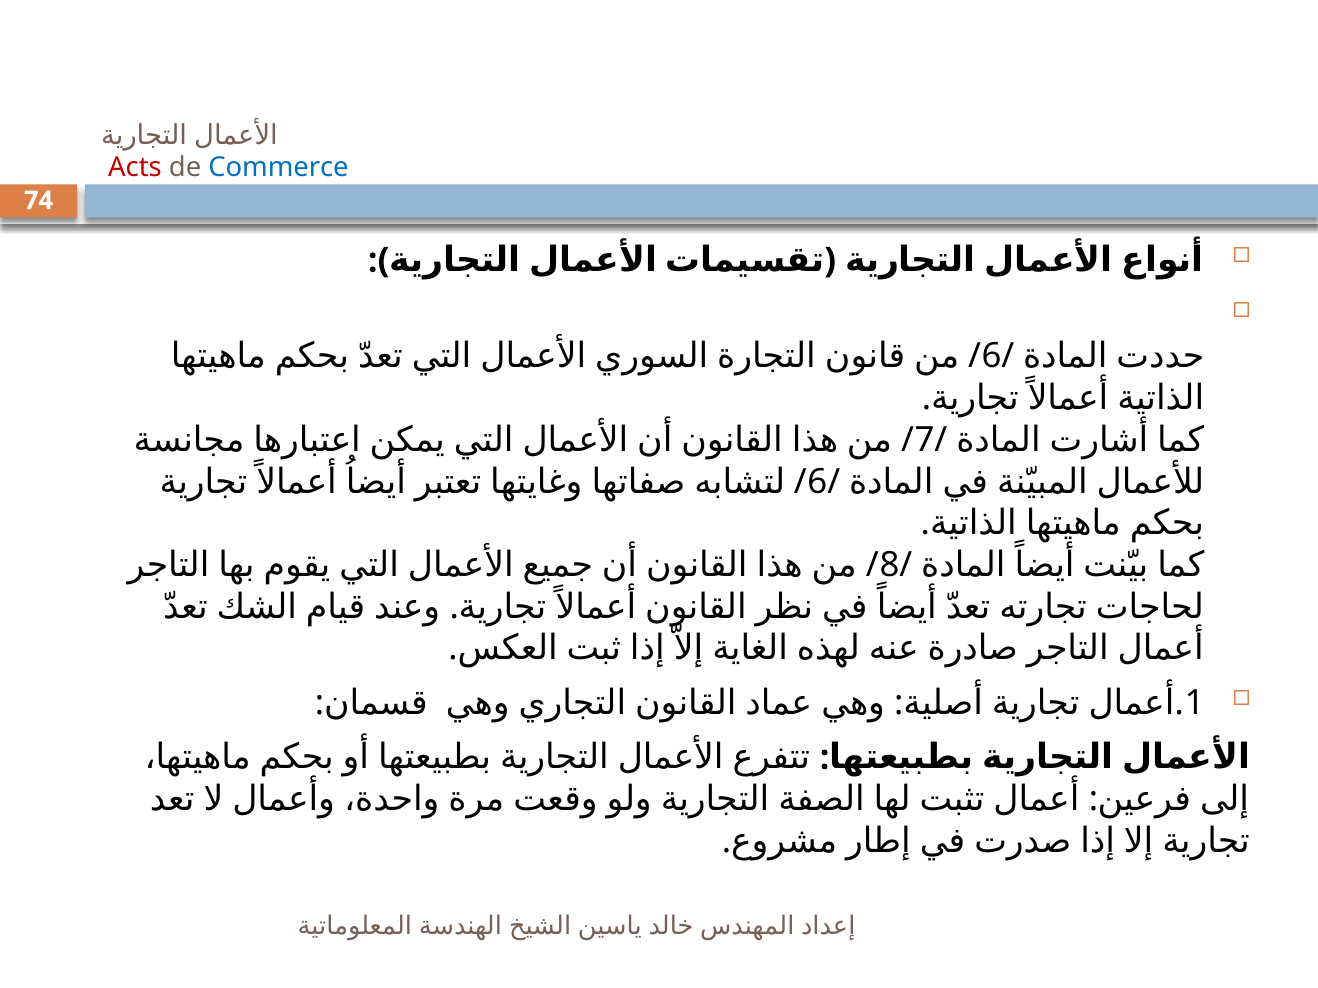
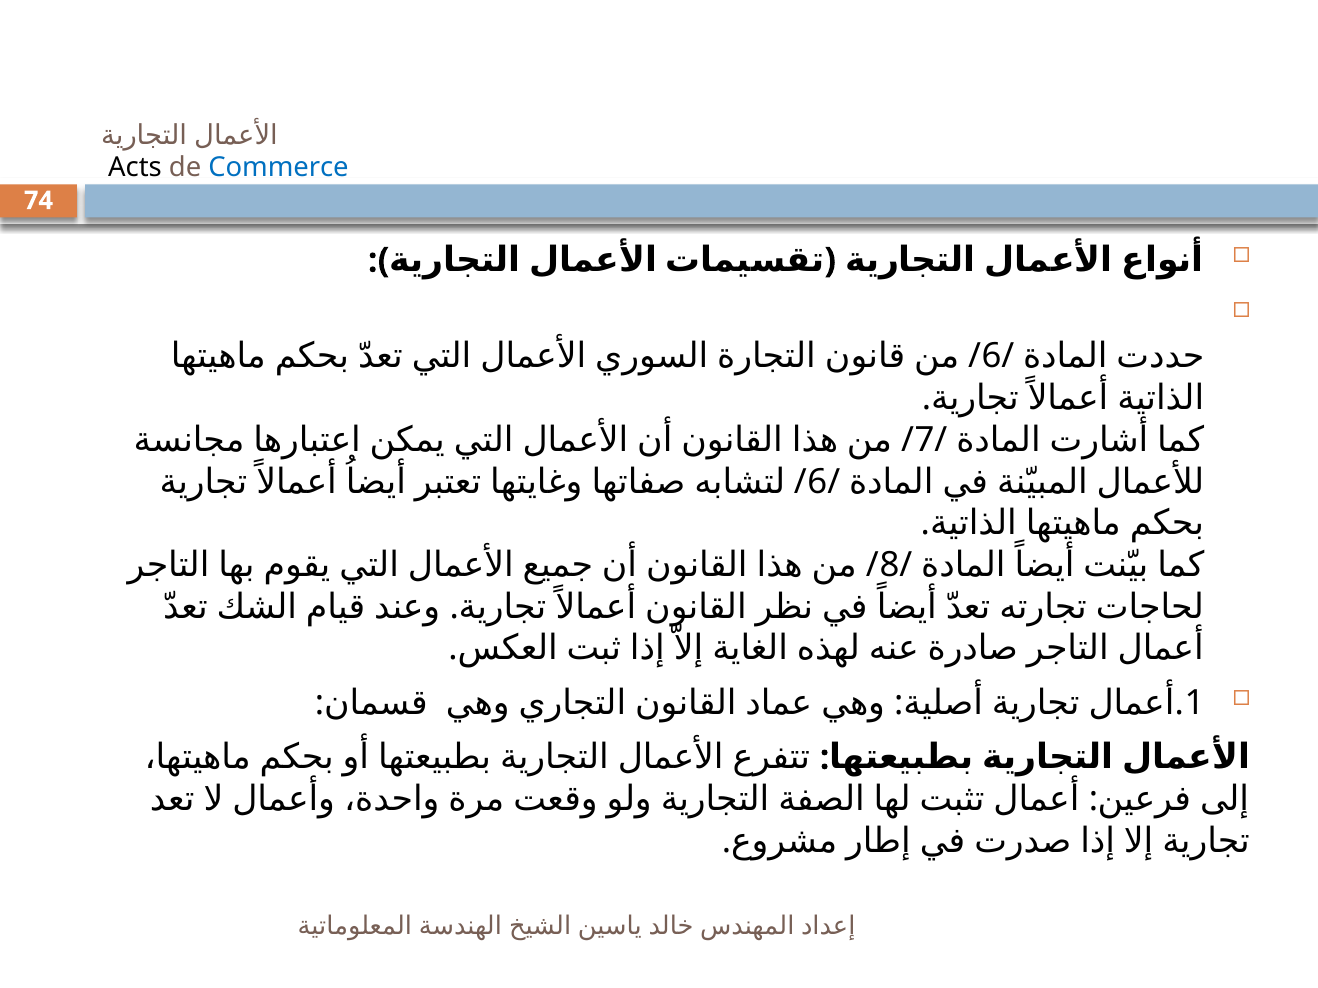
Acts colour: red -> black (135, 168)
